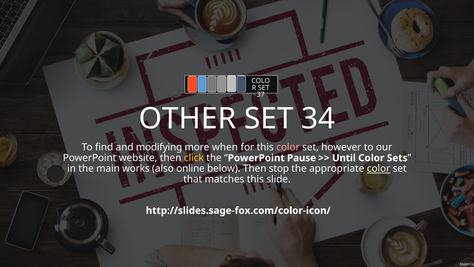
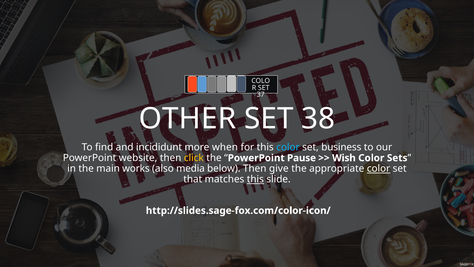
34: 34 -> 38 (318, 118)
modifying: modifying -> incididunt (159, 147)
color colour: pink -> light blue (288, 147)
however: however -> business (341, 147)
Until: Until -> Wish (344, 158)
online: online -> media (190, 168)
stop: stop -> give (279, 168)
this underline: none -> present (255, 179)
